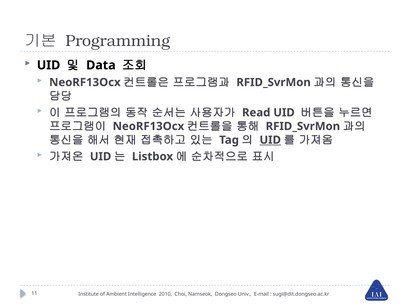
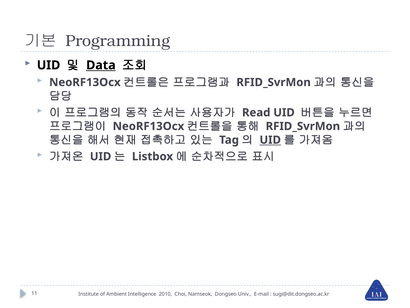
Data underline: none -> present (101, 65)
